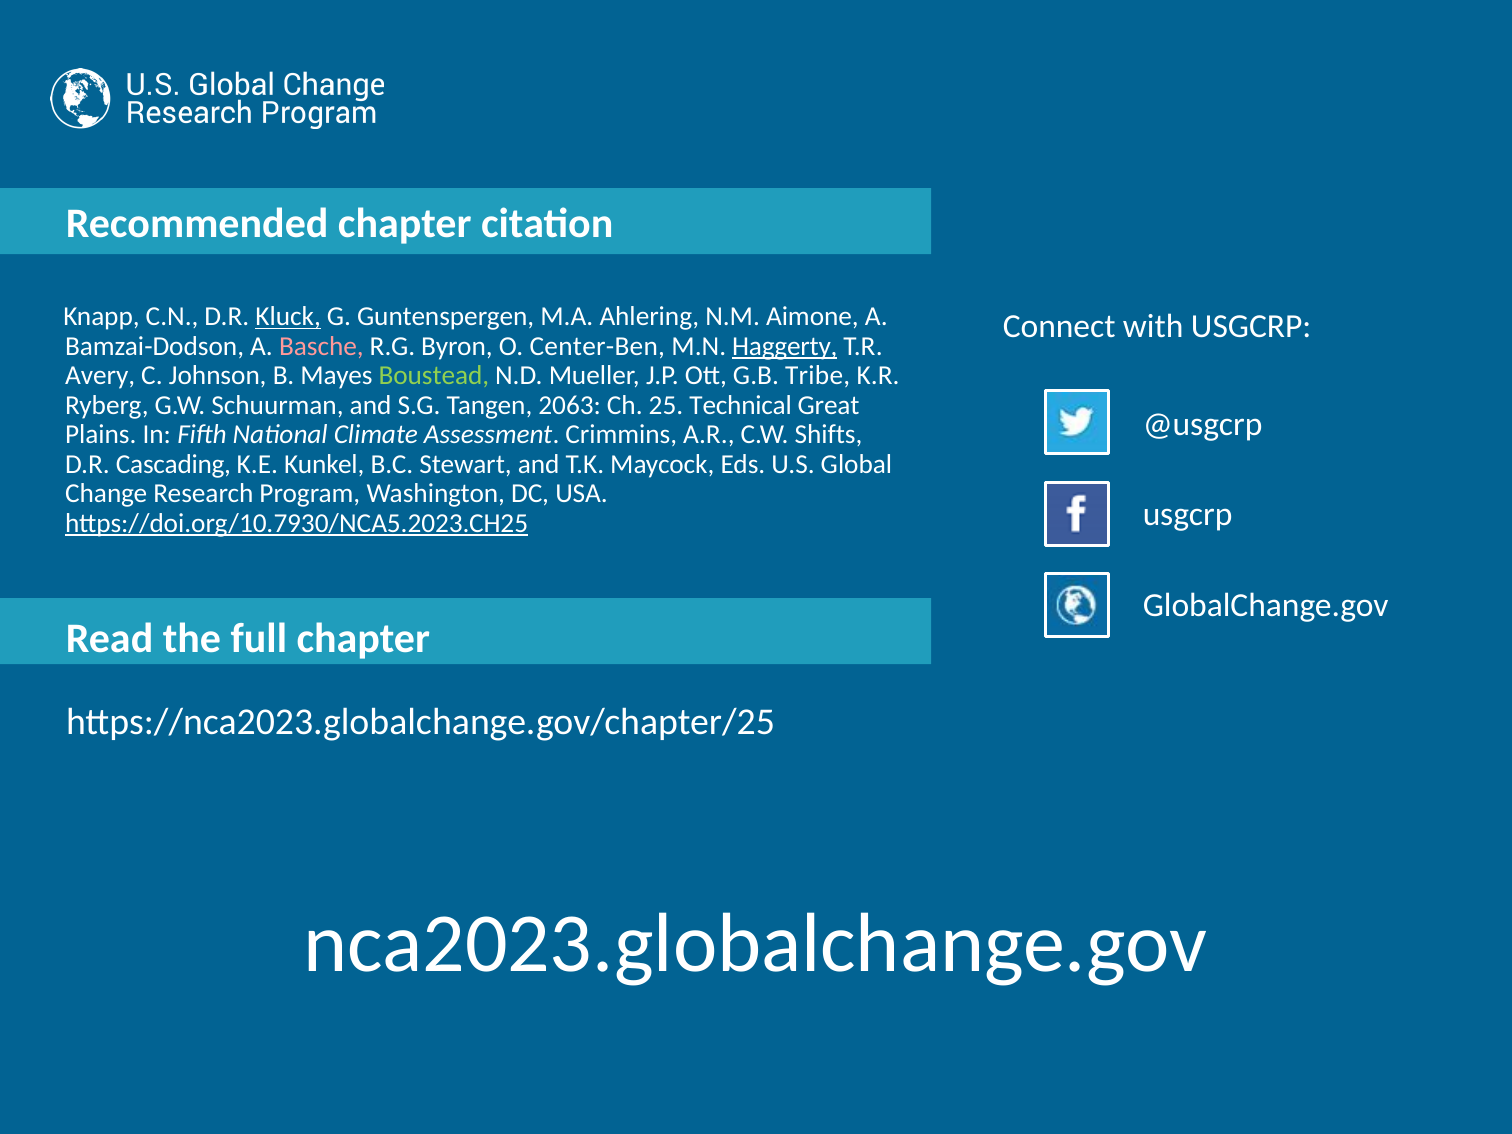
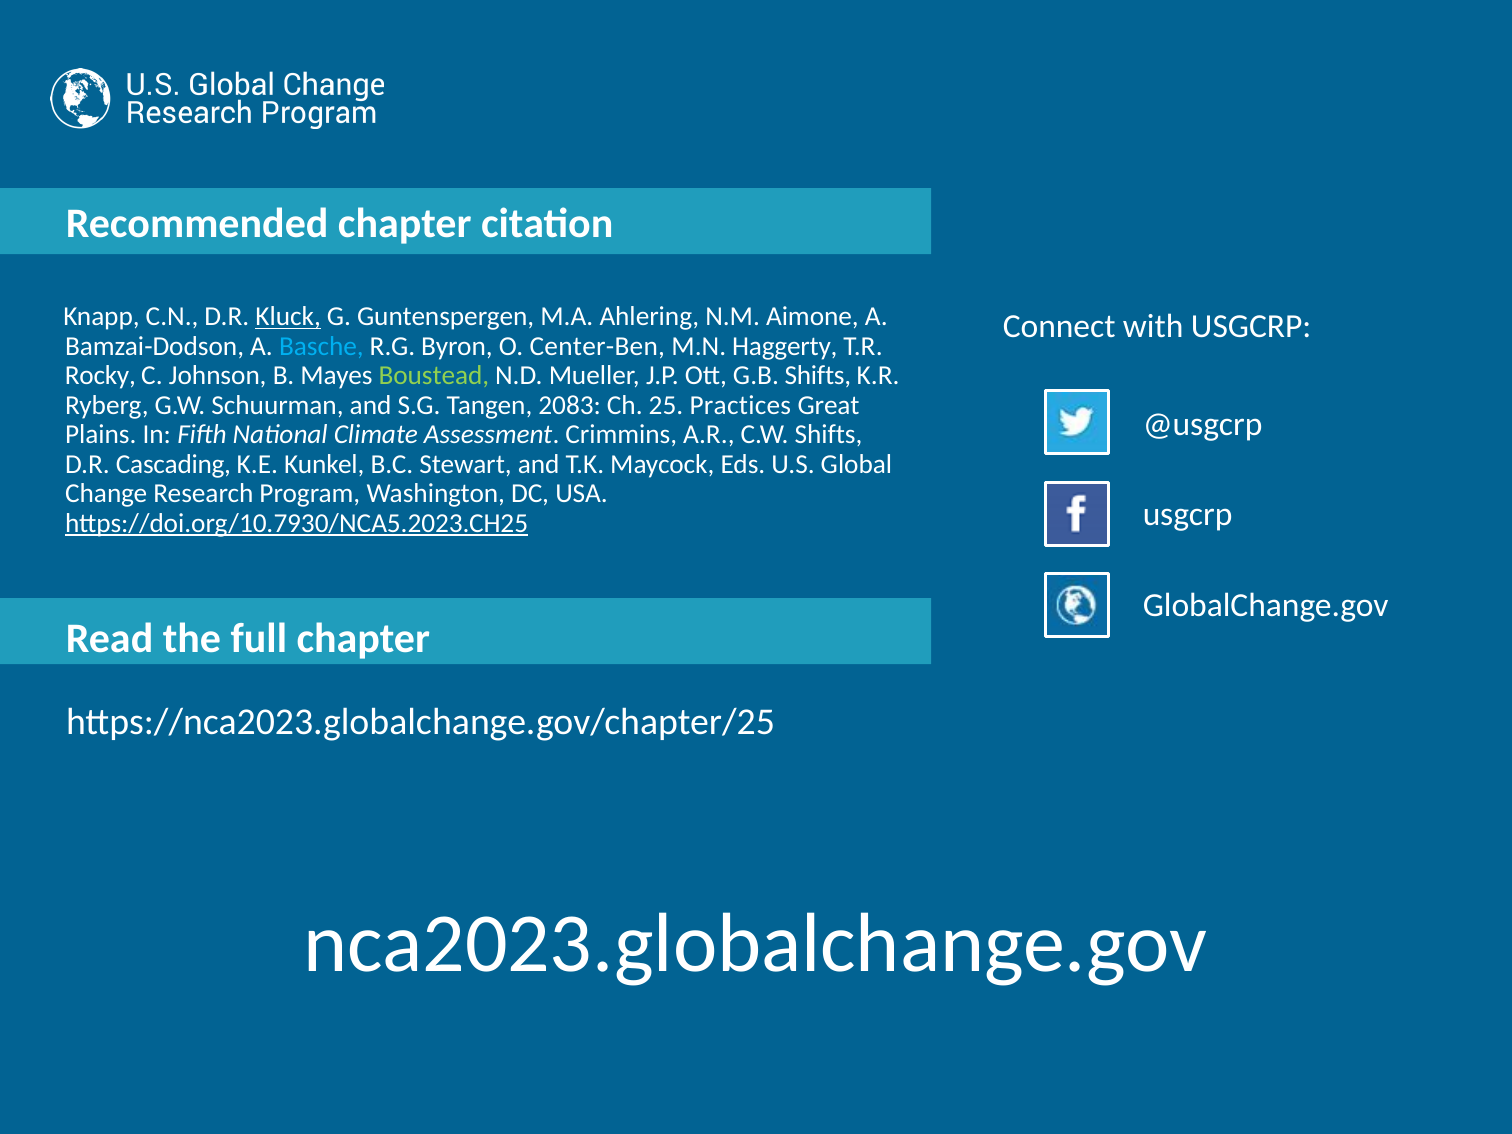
Basche colour: pink -> light blue (321, 346)
Haggerty underline: present -> none (785, 346)
Avery: Avery -> Rocky (100, 376)
G.B Tribe: Tribe -> Shifts (818, 376)
2063: 2063 -> 2083 (570, 405)
Technical: Technical -> Practices (740, 405)
